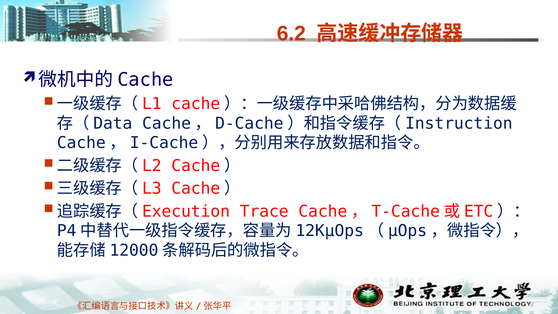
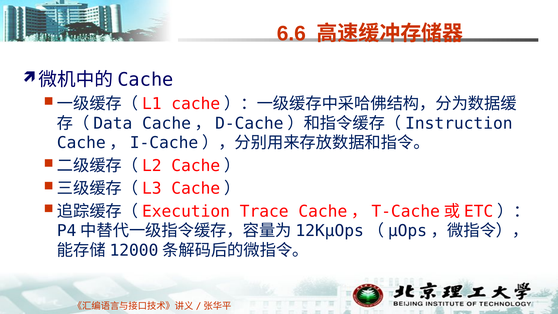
6.2: 6.2 -> 6.6 (291, 33)
